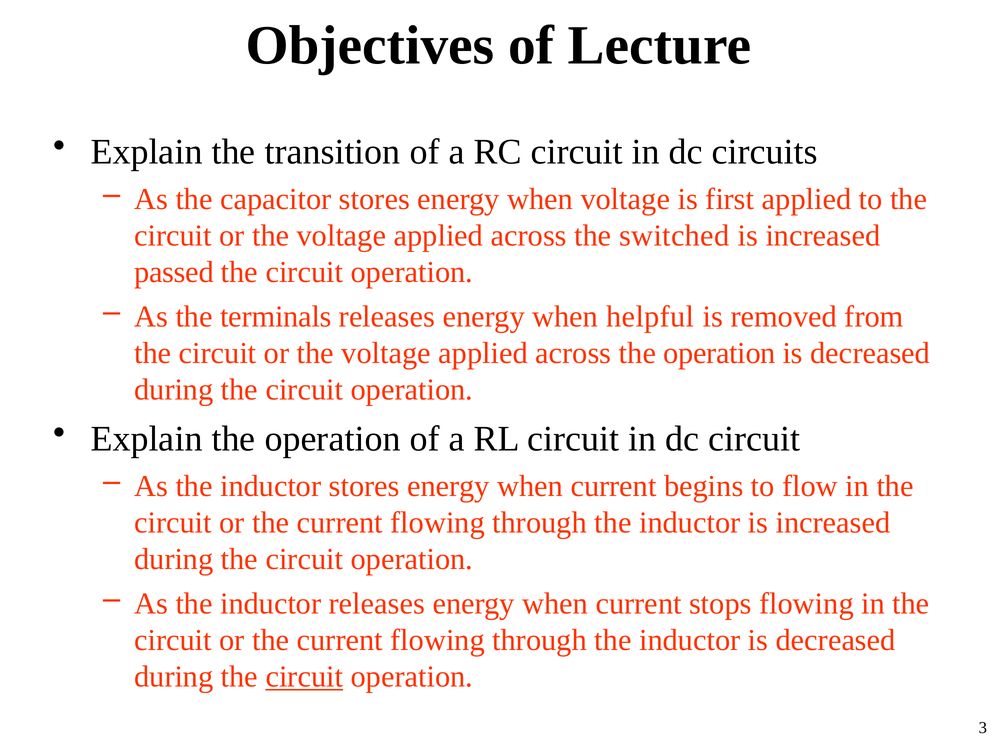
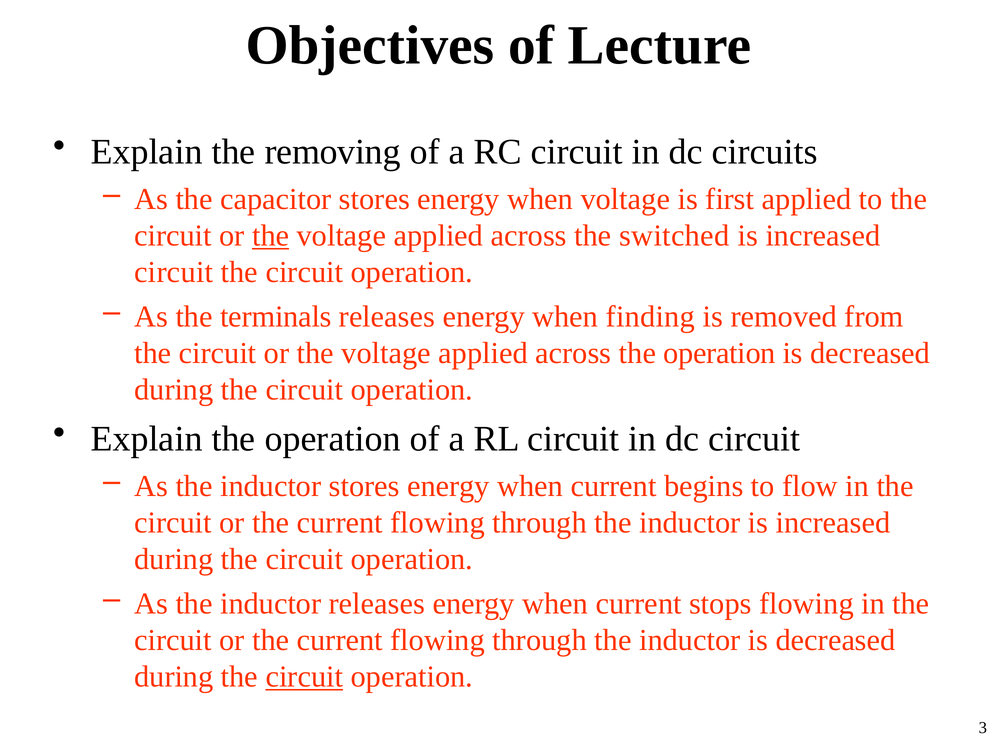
transition: transition -> removing (333, 152)
the underline: none -> present (271, 236)
passed: passed -> circuit (174, 272)
helpful: helpful -> finding (650, 316)
